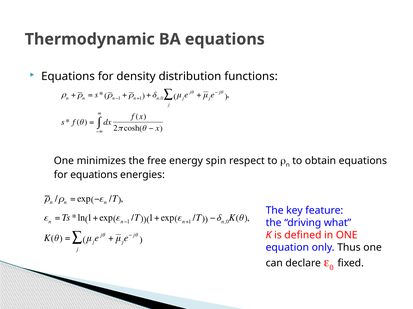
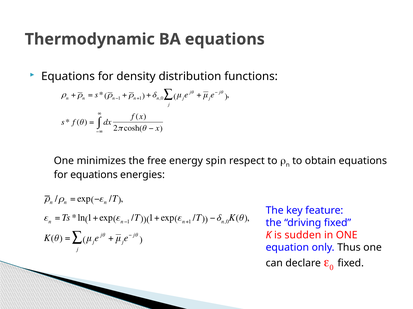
driving what: what -> fixed (338, 223)
defined: defined -> sudden (303, 236)
